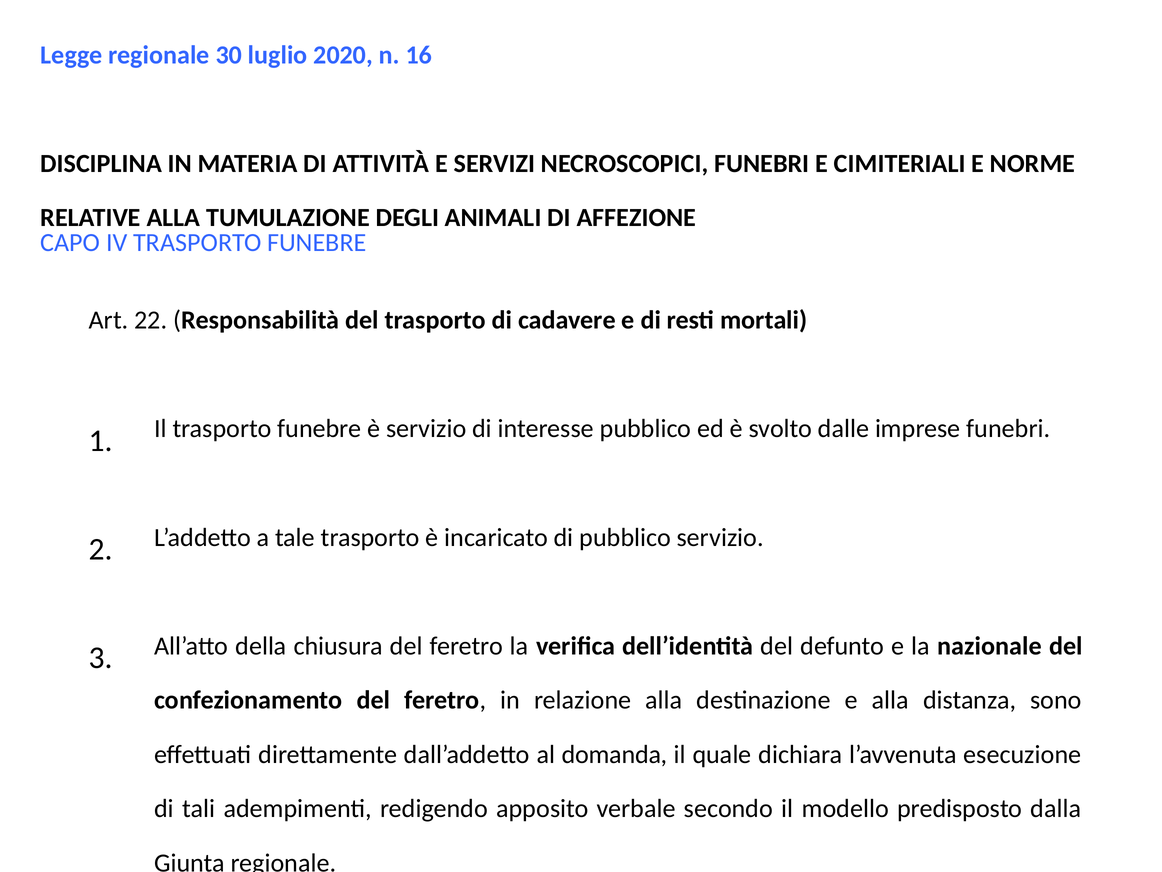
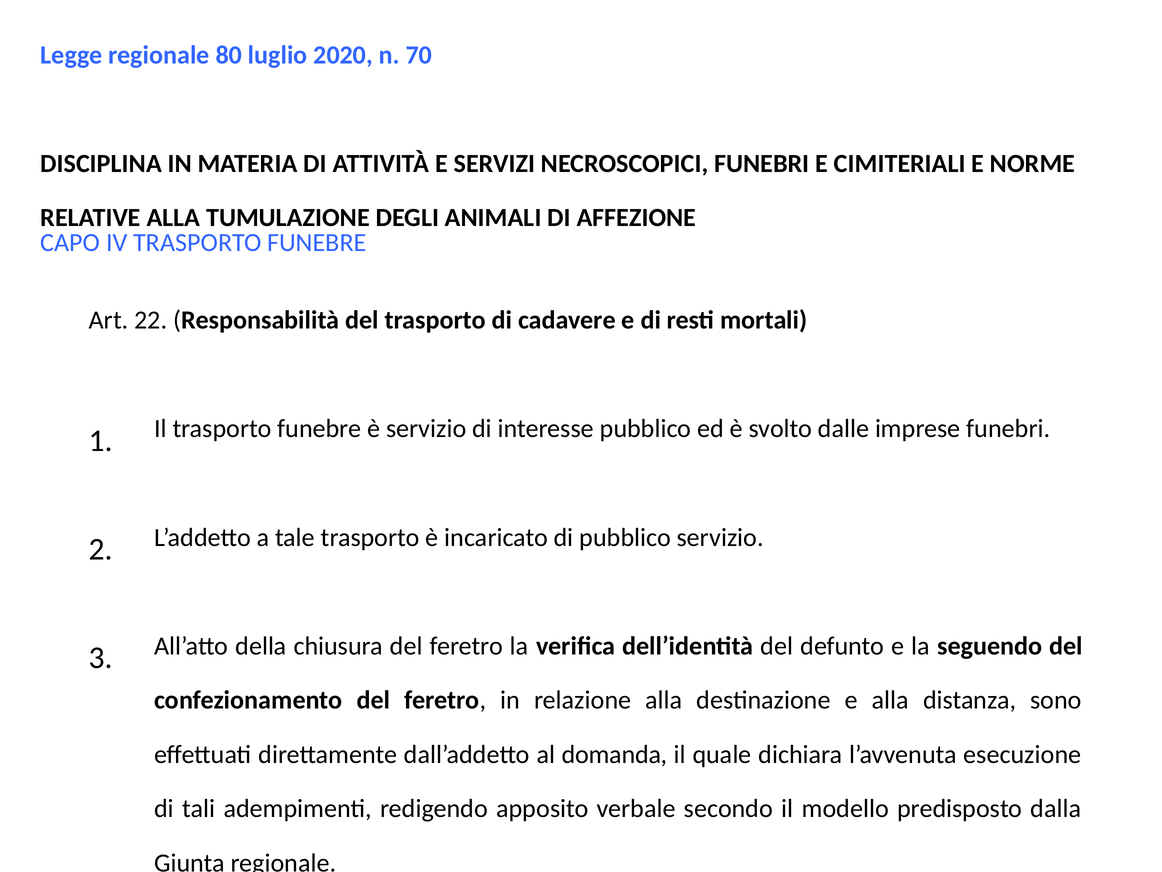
30: 30 -> 80 (229, 55)
16: 16 -> 70 (419, 55)
nazionale: nazionale -> seguendo (990, 646)
